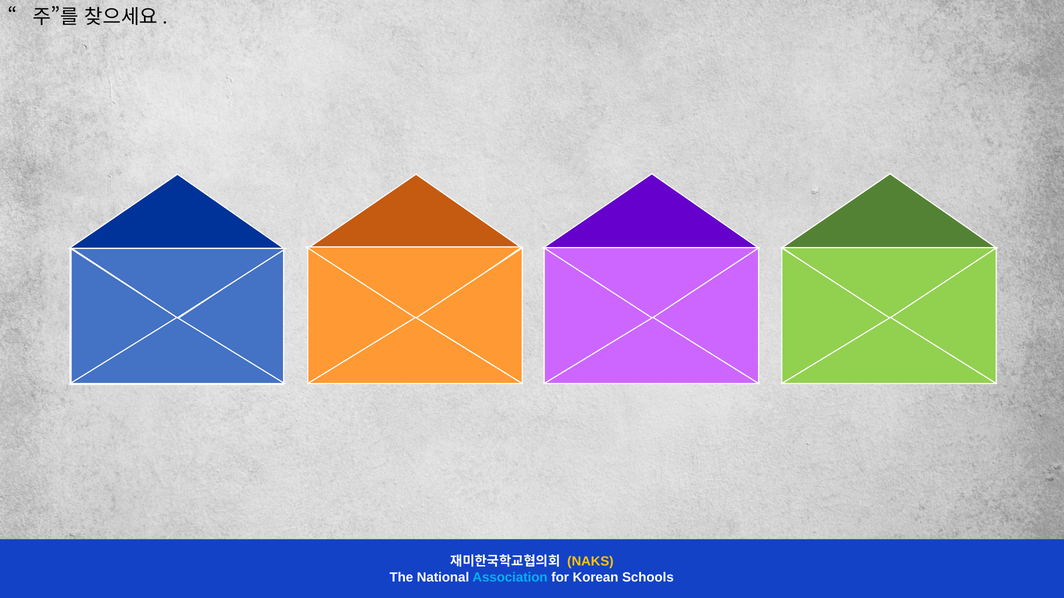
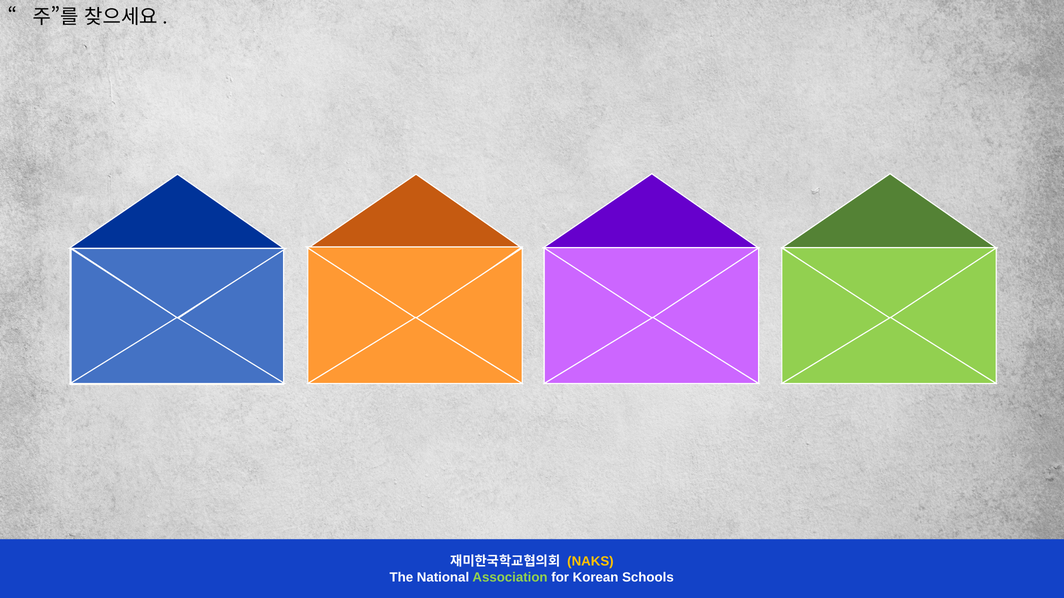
Association colour: light blue -> light green (510, 578)
